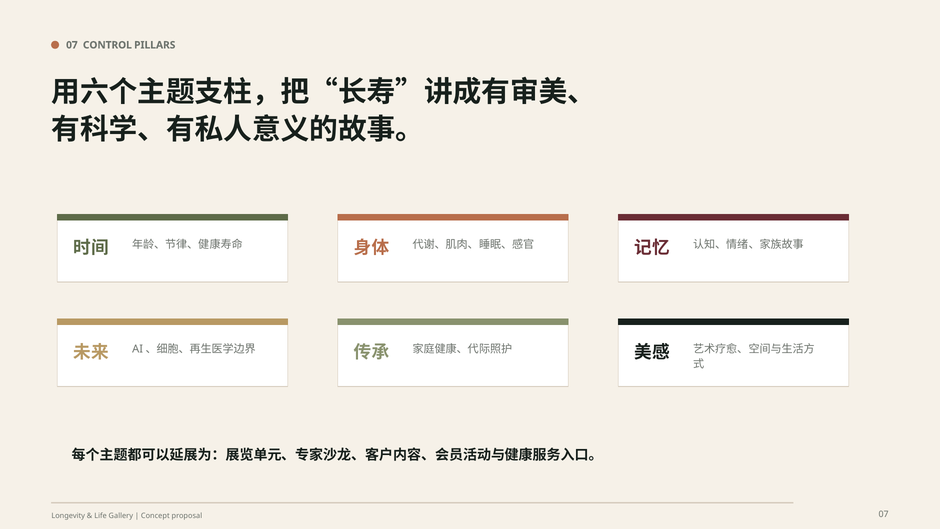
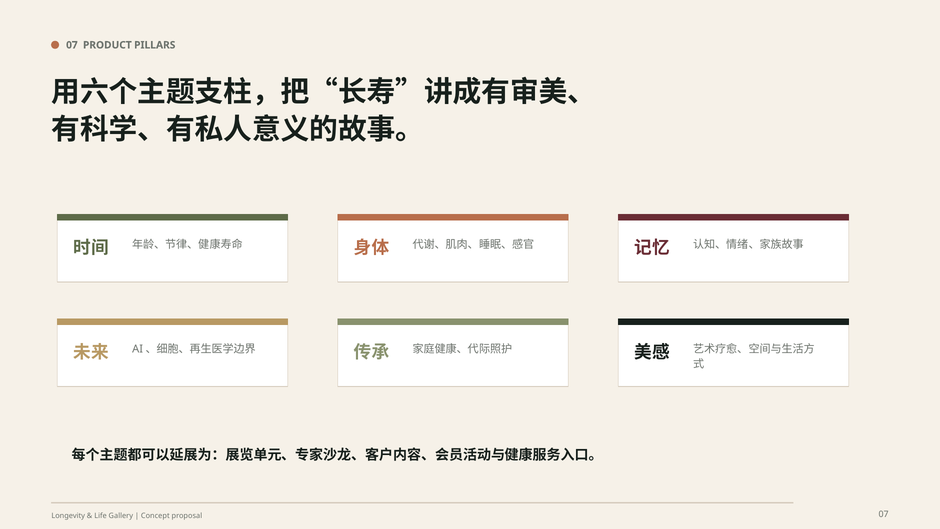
CONTROL: CONTROL -> PRODUCT (107, 45)
